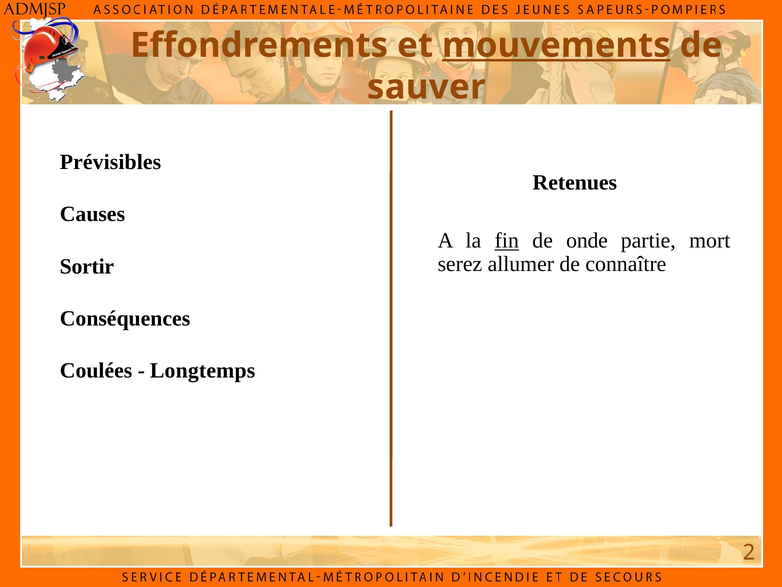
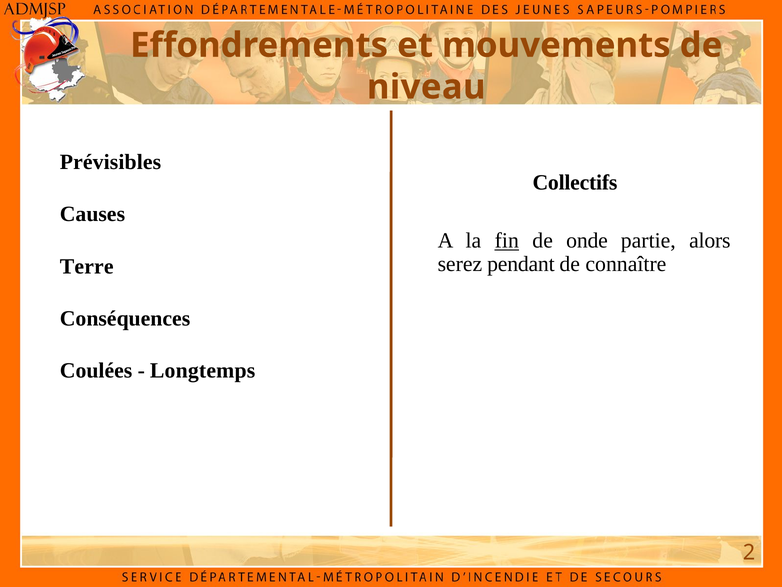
mouvements underline: present -> none (556, 45)
sauver: sauver -> niveau (426, 87)
Retenues: Retenues -> Collectifs (575, 182)
mort: mort -> alors (710, 241)
allumer: allumer -> pendant (521, 264)
Sortir: Sortir -> Terre (87, 266)
